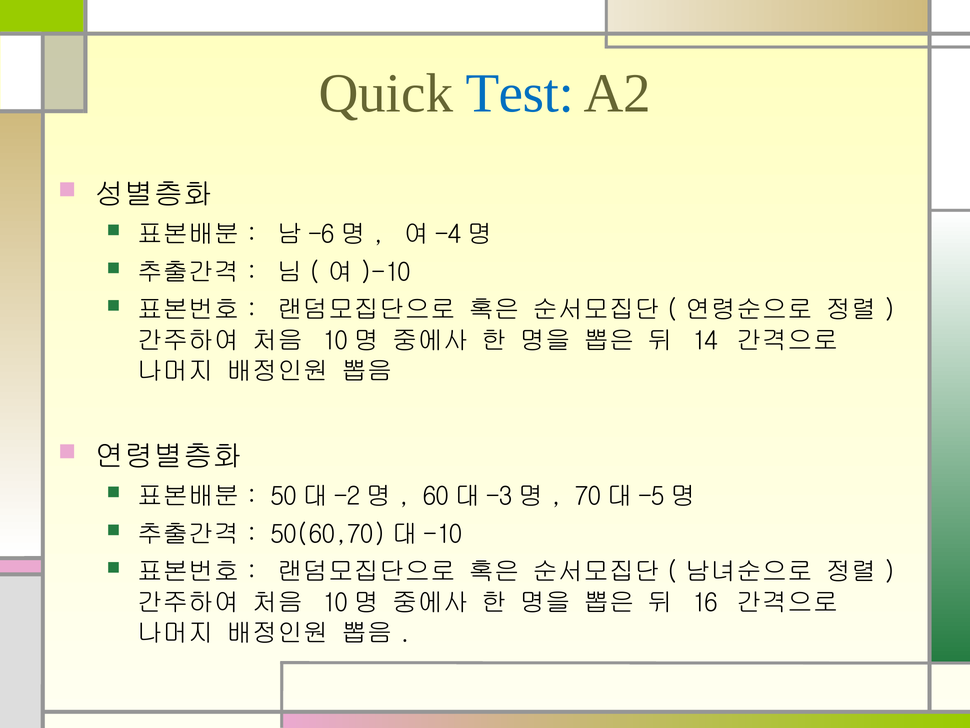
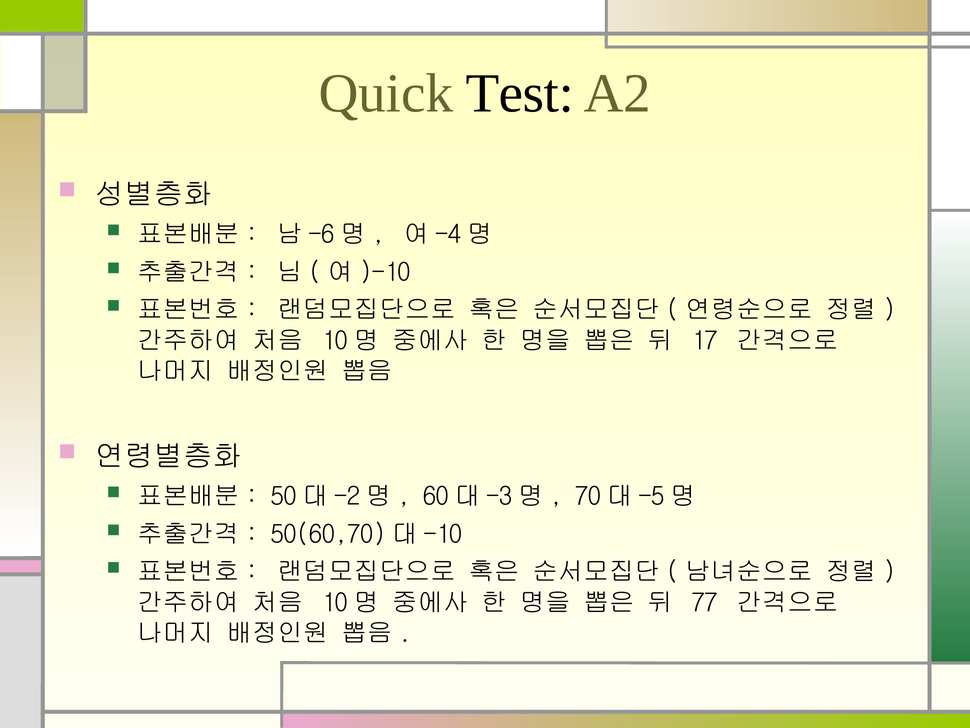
Test colour: blue -> black (520, 94)
14: 14 -> 17 (705, 340)
16: 16 -> 77 (705, 602)
